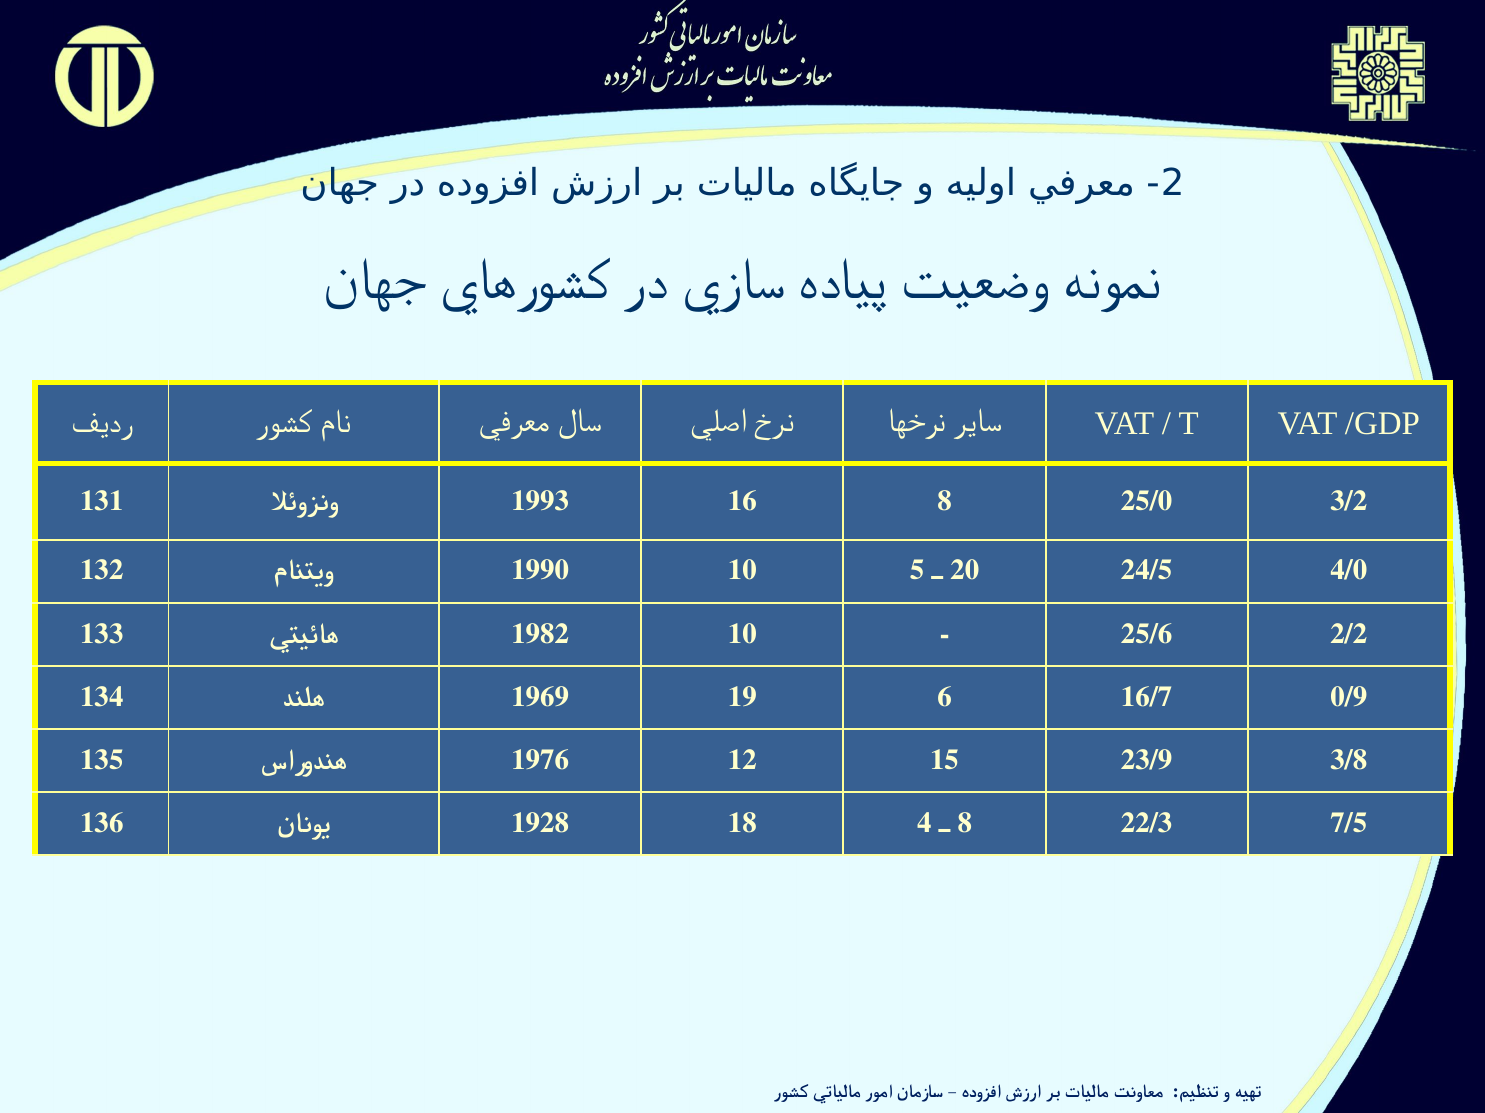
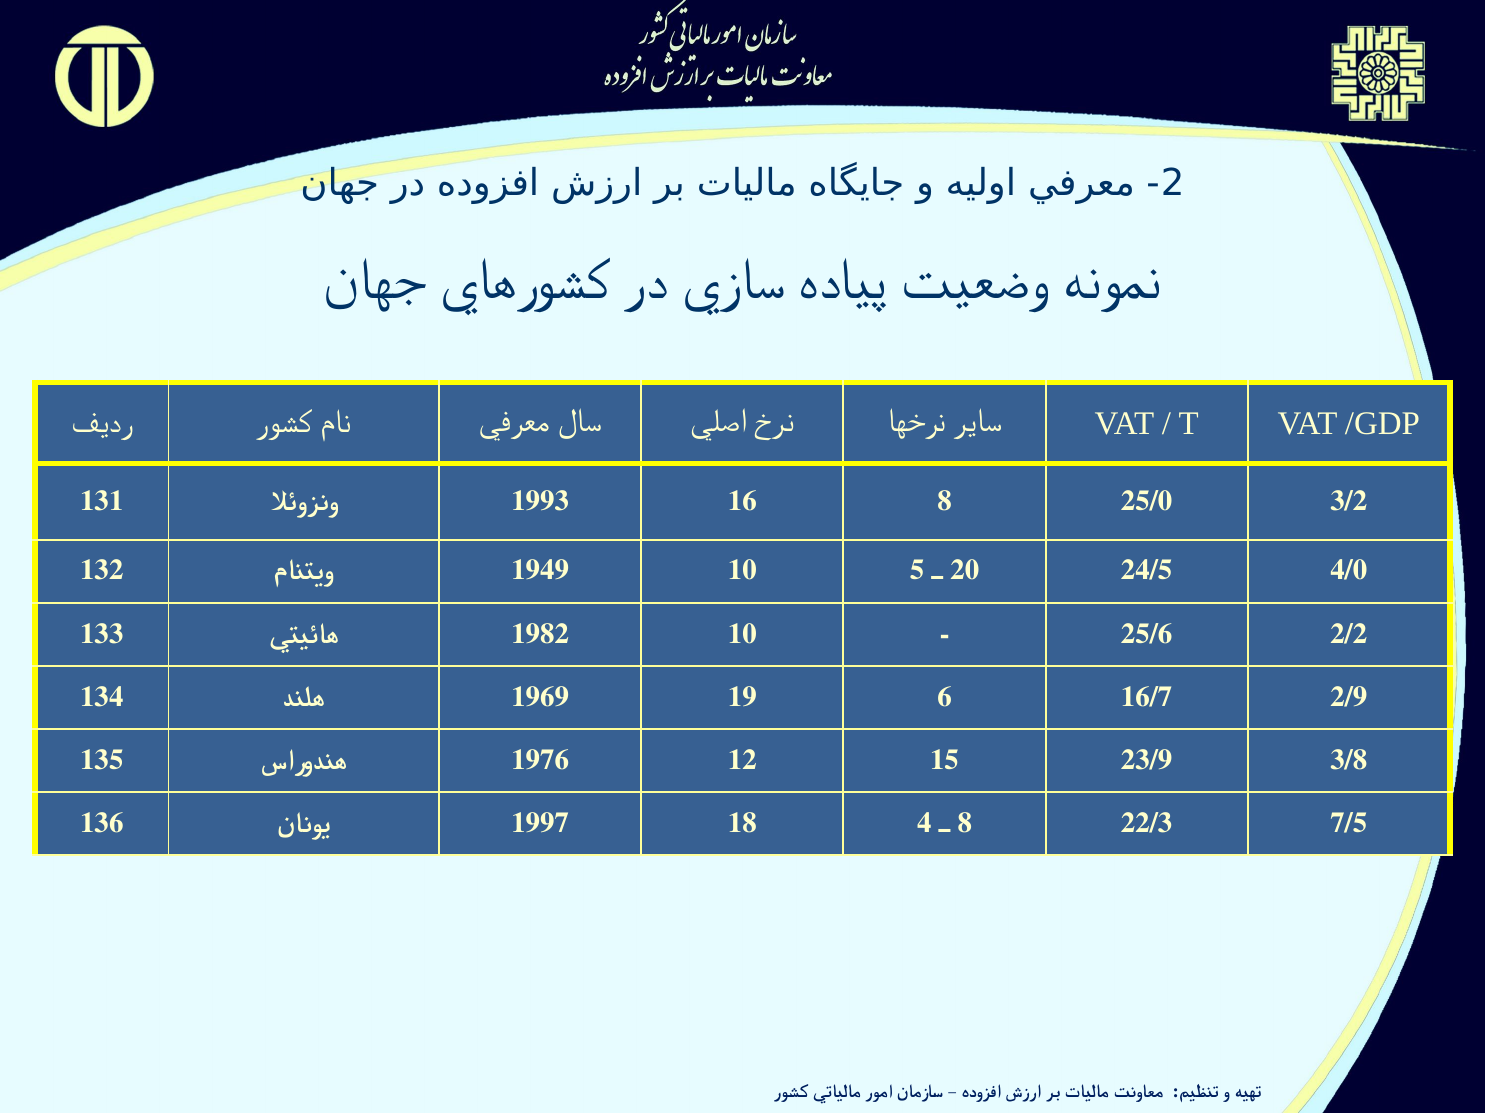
1990: 1990 -> 1949 (540, 571)
0/9: 0/9 -> 2/9 (1349, 697)
1928: 1928 -> 1997 (540, 823)
